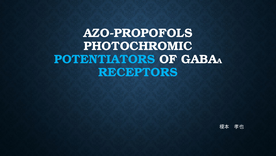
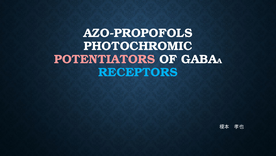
POTENTIATORS colour: light blue -> pink (105, 59)
